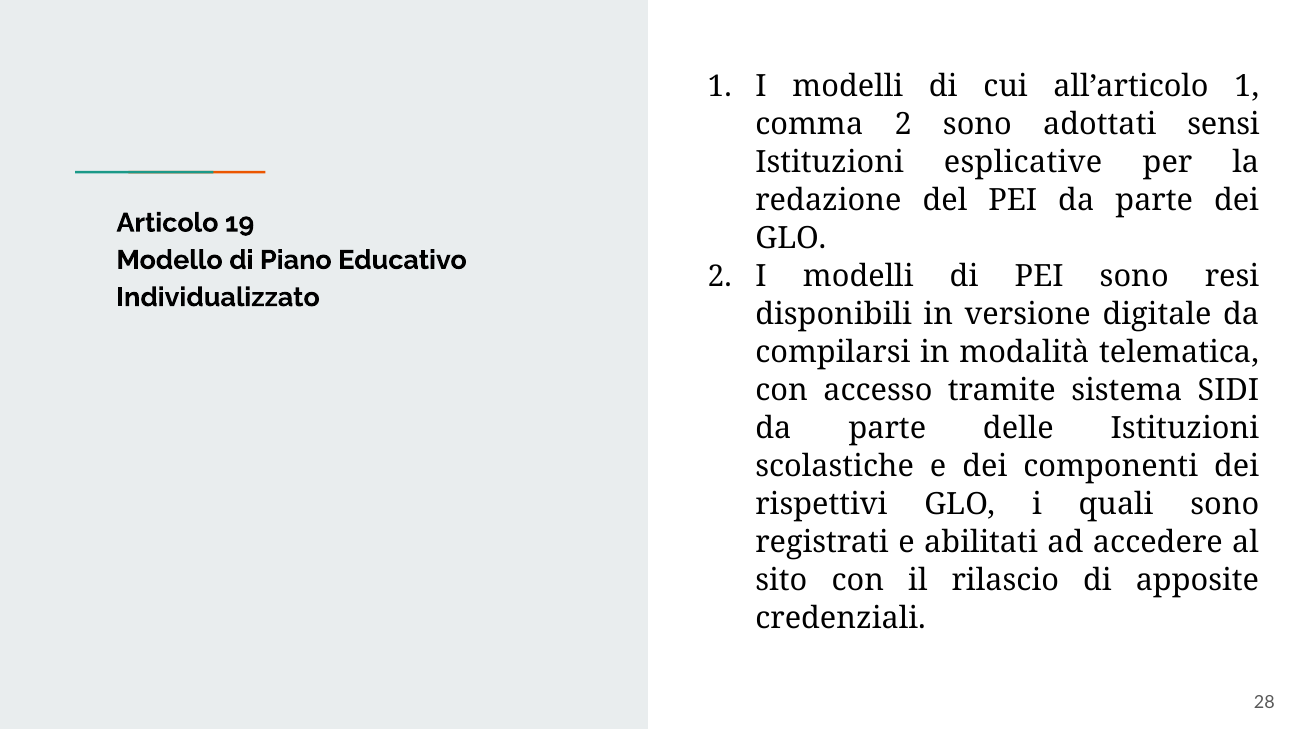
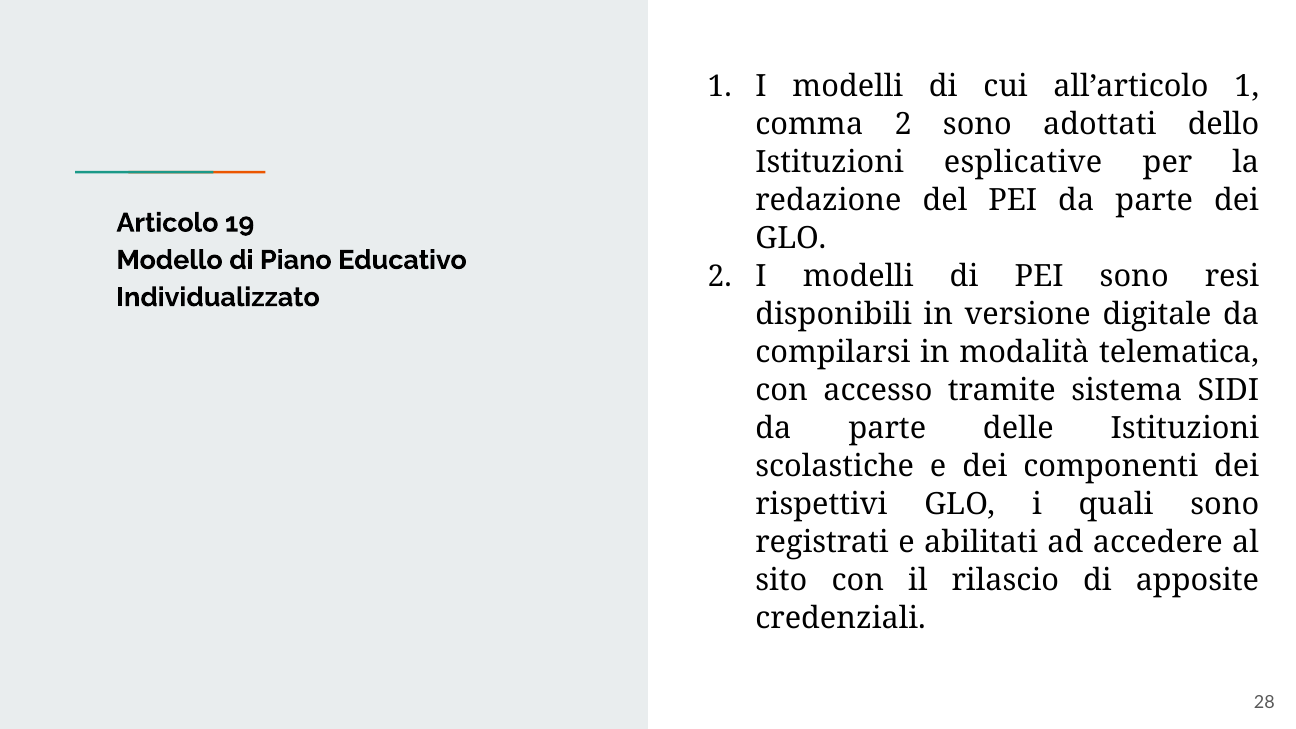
sensi: sensi -> dello (1224, 124)
